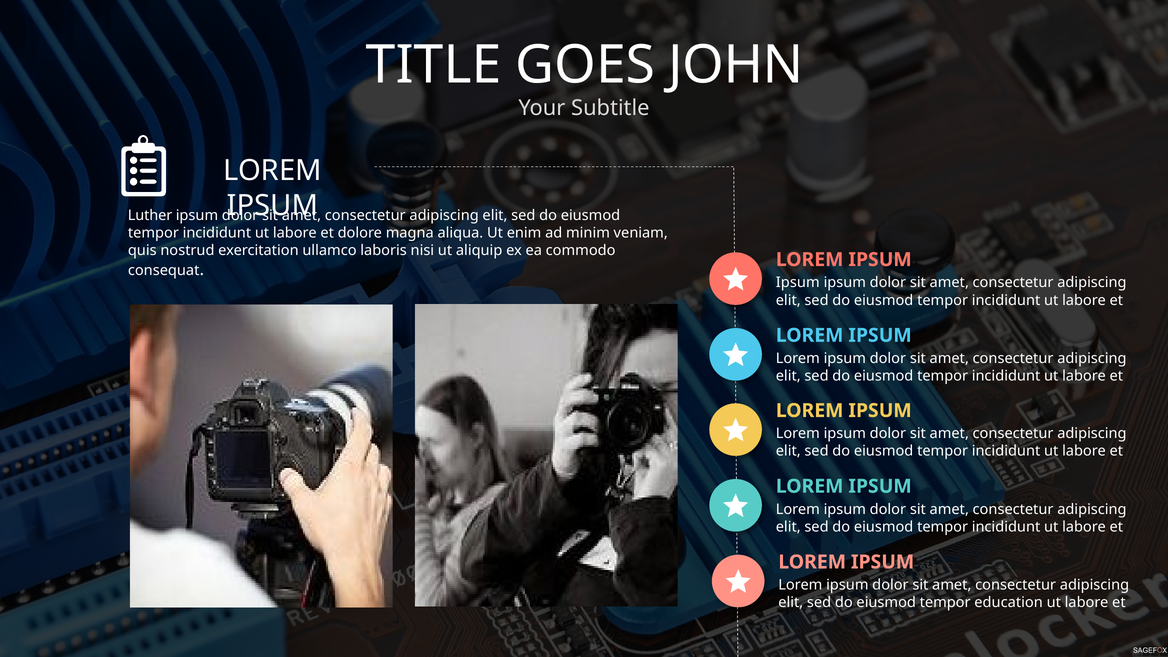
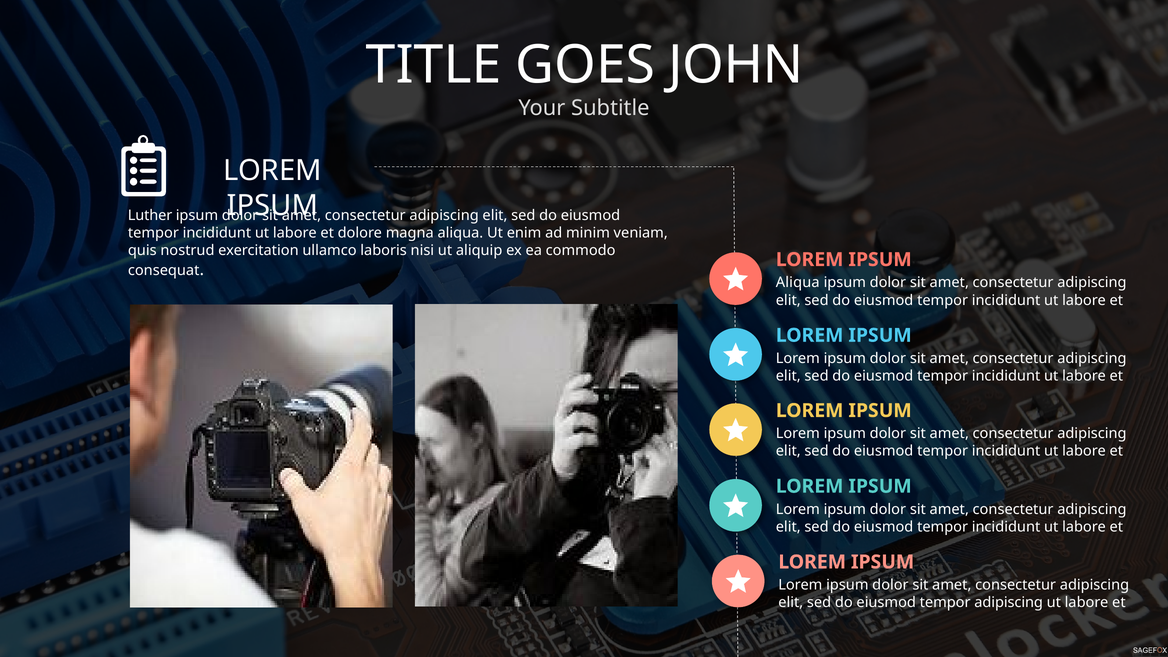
Ipsum: Ipsum -> Aliqua (798, 283)
tempor education: education -> adipiscing (1009, 603)
